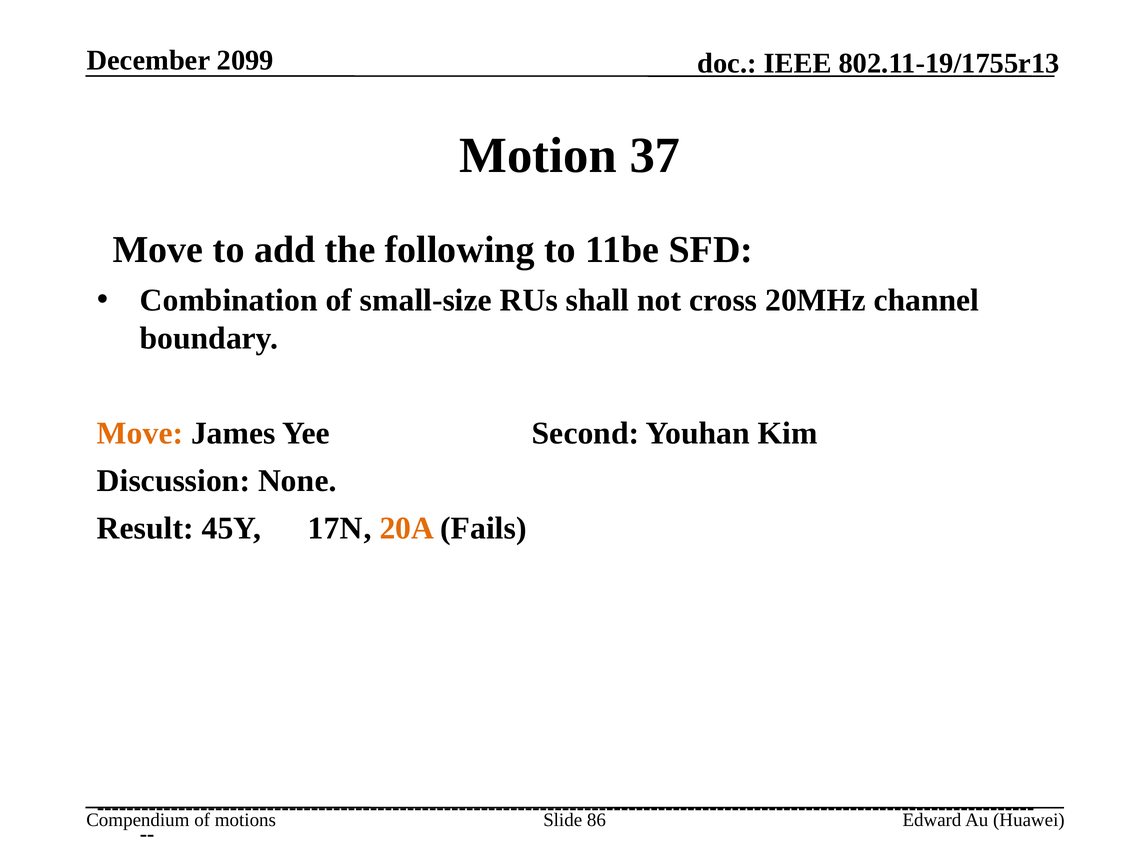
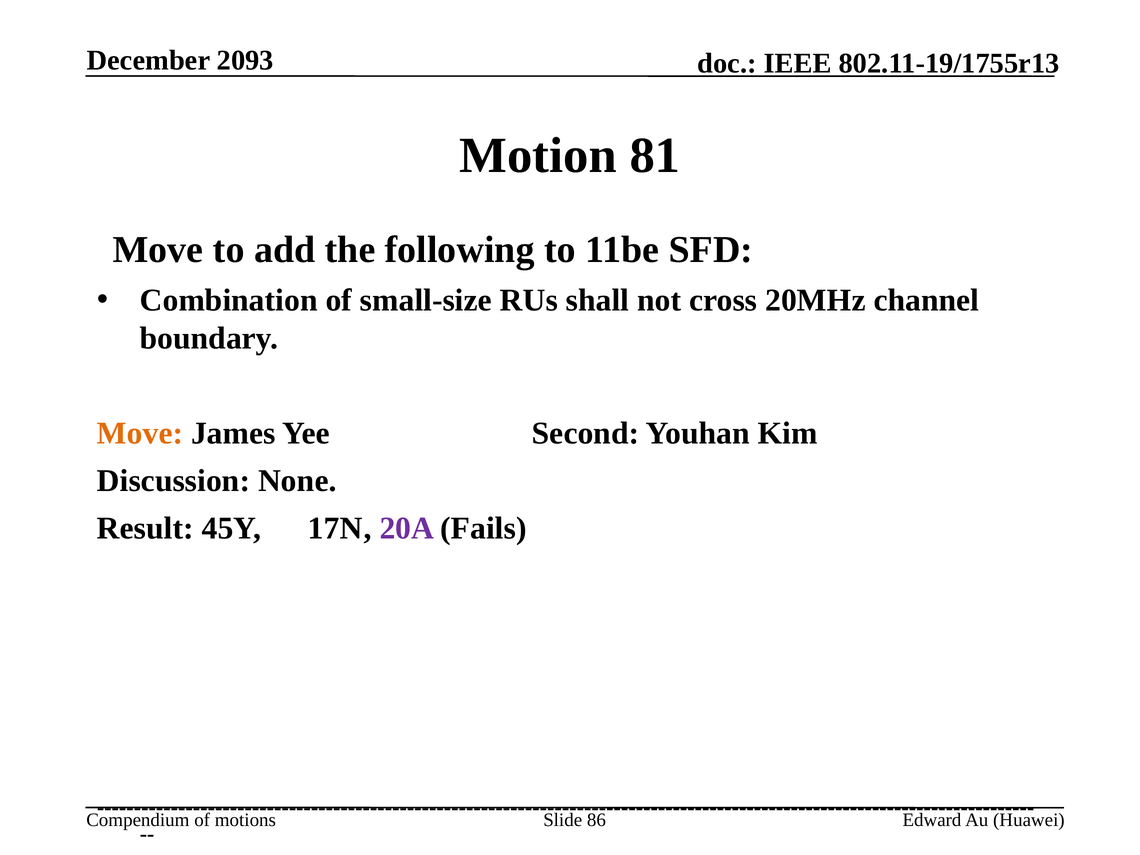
2099: 2099 -> 2093 (245, 60)
37: 37 -> 81 (655, 155)
20A colour: orange -> purple (407, 529)
